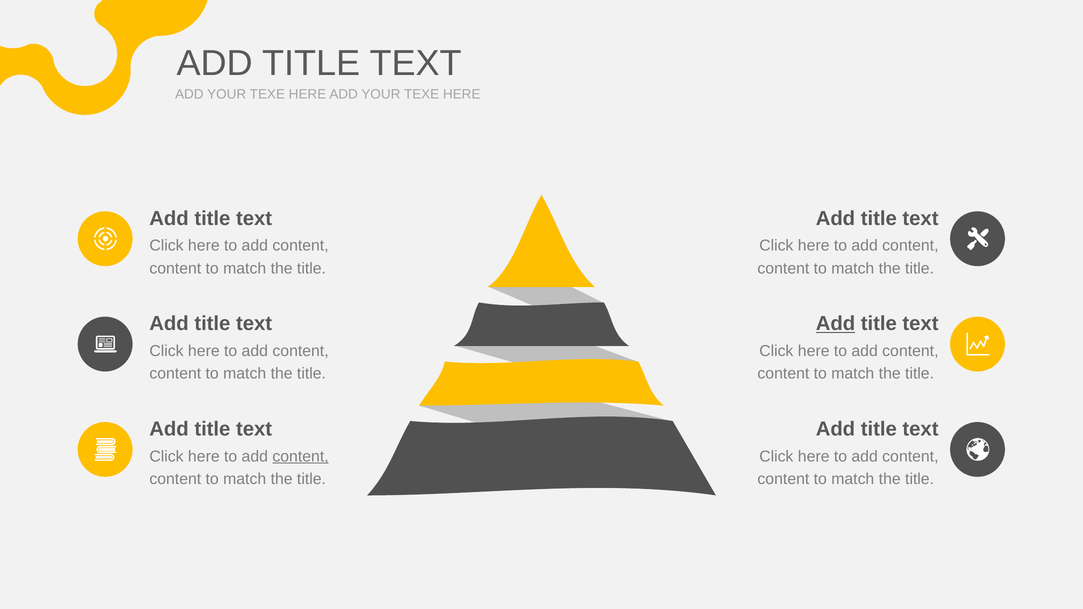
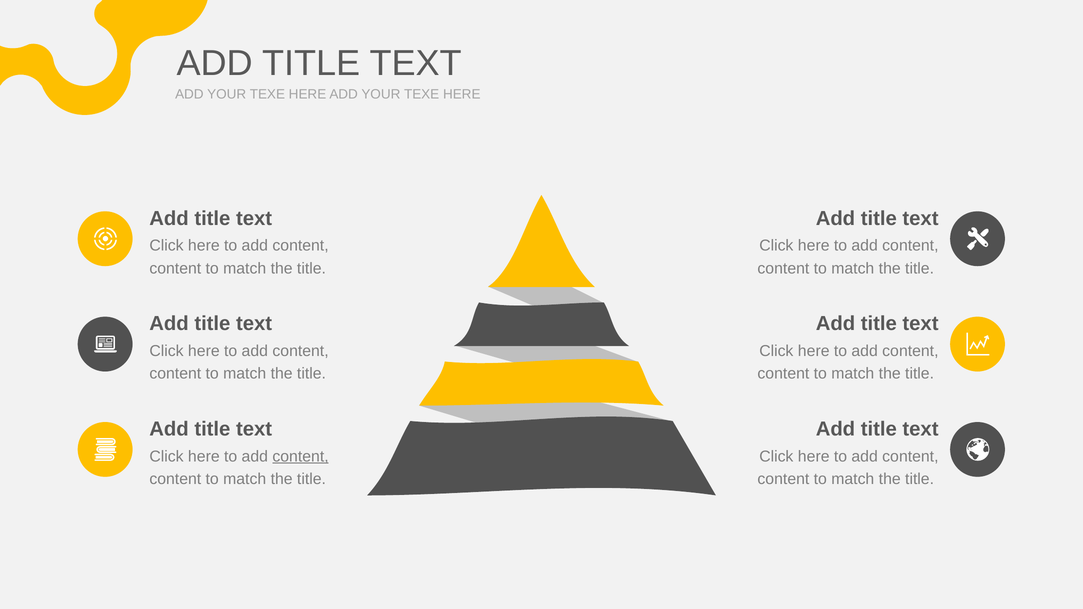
Add underline: present -> none (835, 324)
